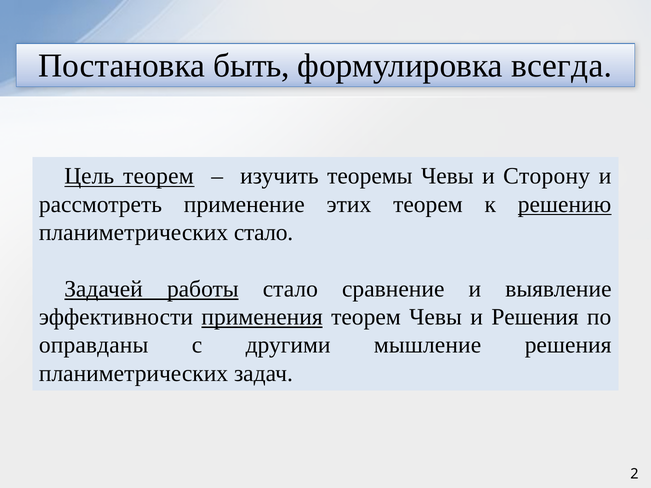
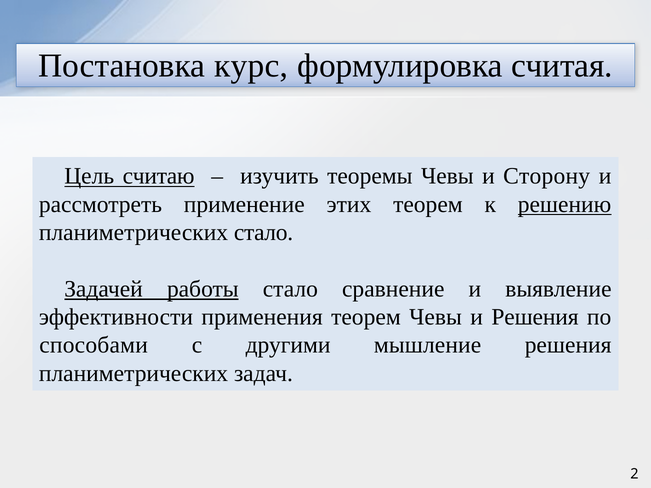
быть: быть -> курс (251, 66)
всегда: всегда -> считая (562, 66)
Цель теорем: теорем -> считаю (159, 176)
применения underline: present -> none (262, 317)
оправданы: оправданы -> способами (94, 345)
